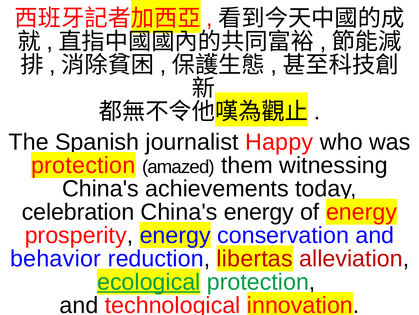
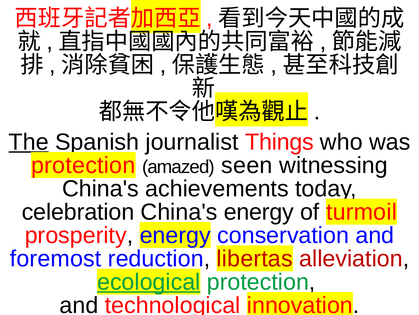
The underline: none -> present (29, 142)
Happy: Happy -> Things (279, 142)
them: them -> seen (247, 165)
of energy: energy -> turmoil (362, 212)
behavior: behavior -> foremost (56, 258)
